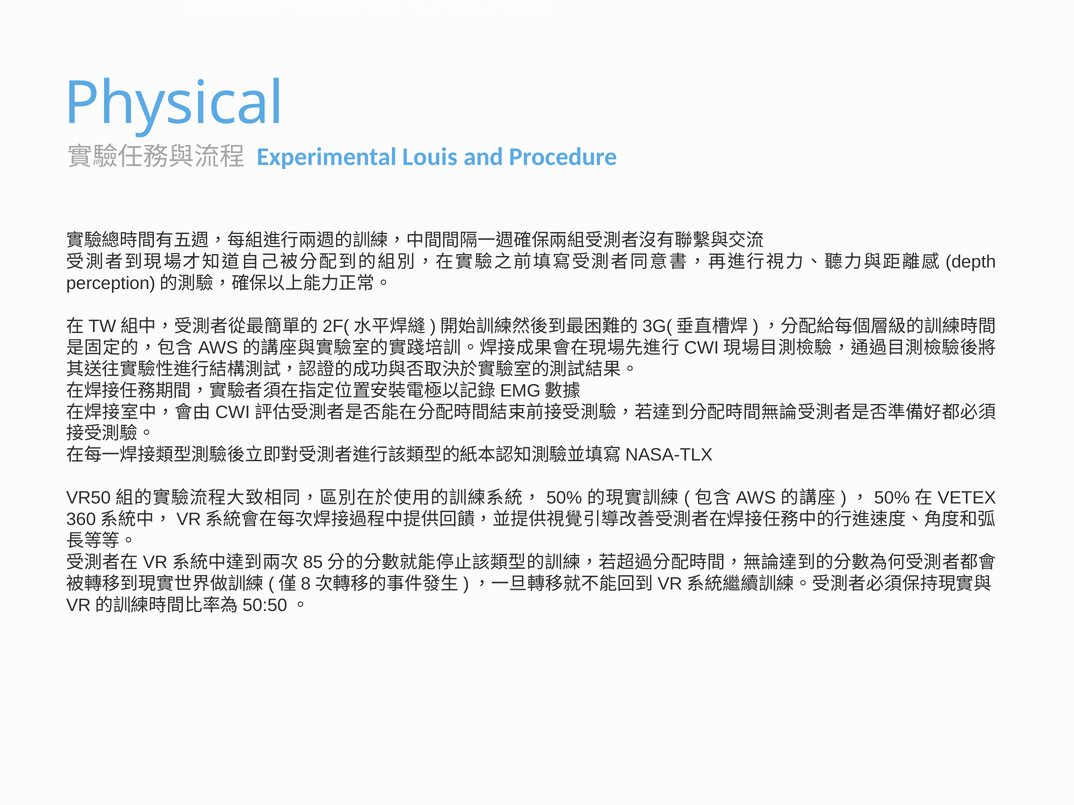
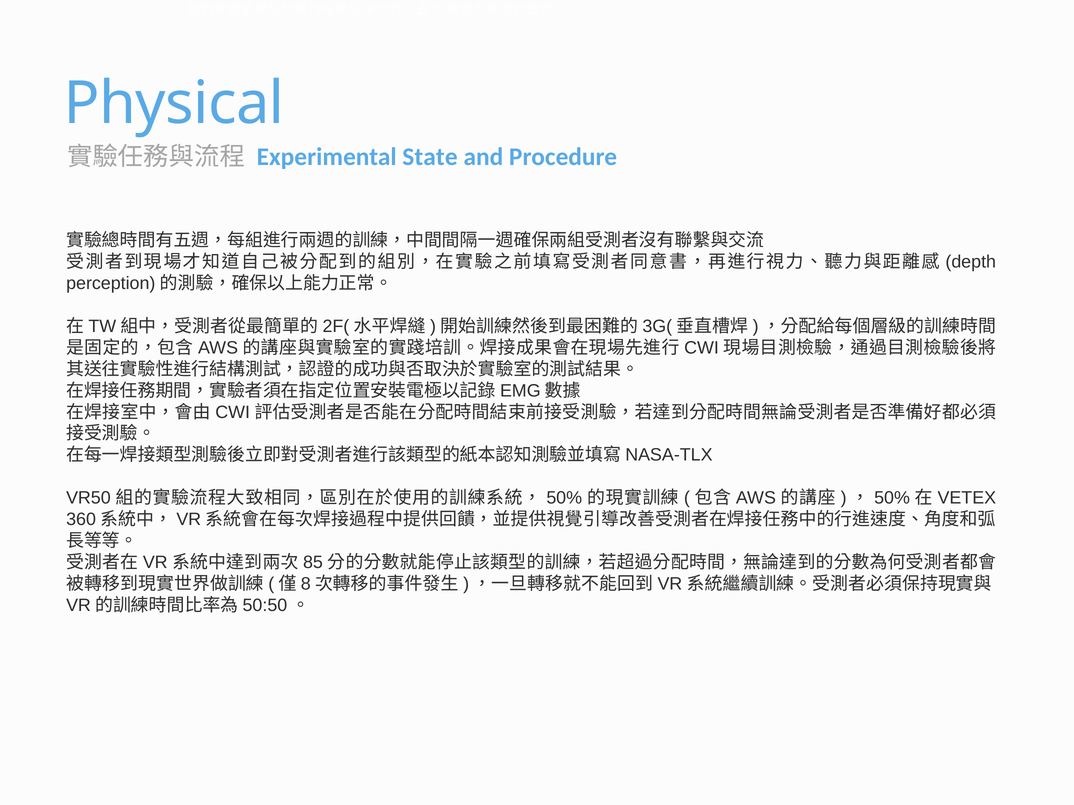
Louis: Louis -> State (430, 157)
